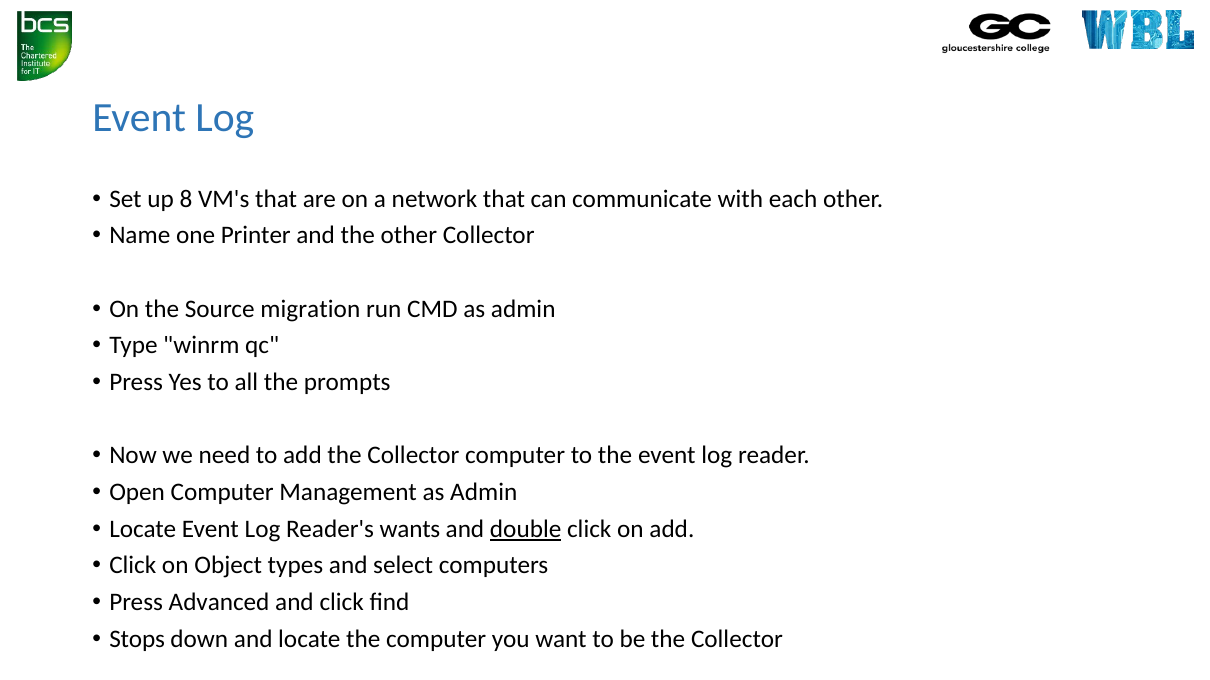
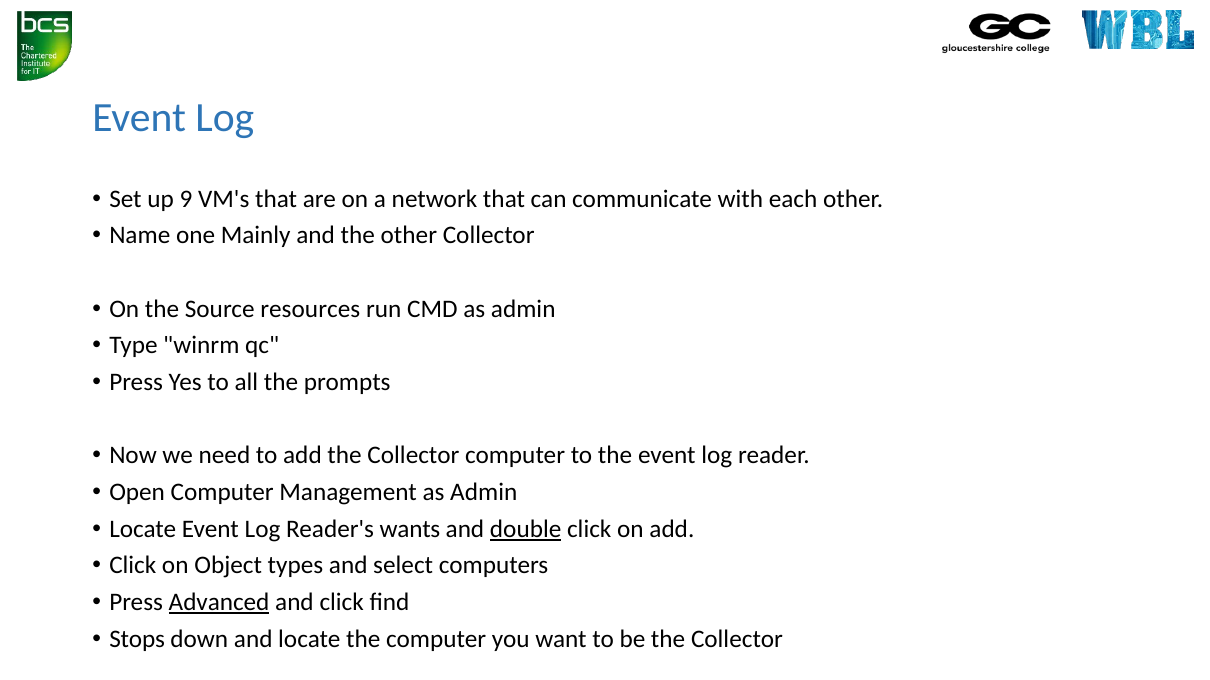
8: 8 -> 9 (186, 199)
Printer: Printer -> Mainly (256, 236)
migration: migration -> resources (310, 309)
Advanced underline: none -> present (219, 603)
